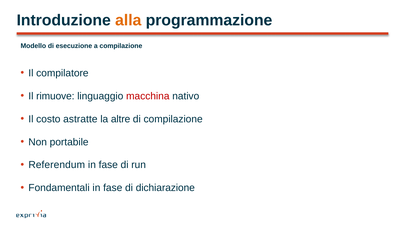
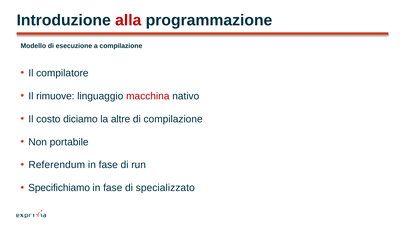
alla colour: orange -> red (128, 20)
astratte: astratte -> diciamo (80, 119)
Fondamentali: Fondamentali -> Specifichiamo (59, 188)
dichiarazione: dichiarazione -> specializzato (165, 188)
